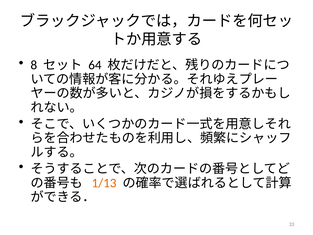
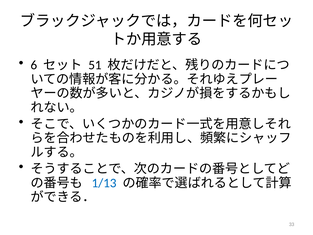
8: 8 -> 6 (34, 65)
64: 64 -> 51 (95, 65)
1/13 colour: orange -> blue (104, 183)
